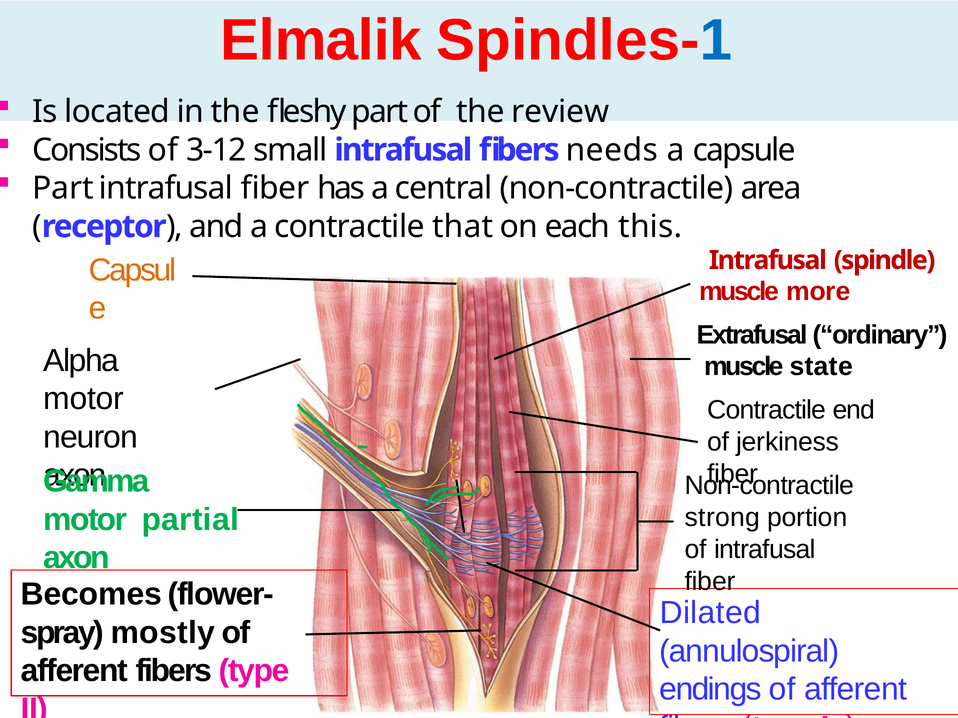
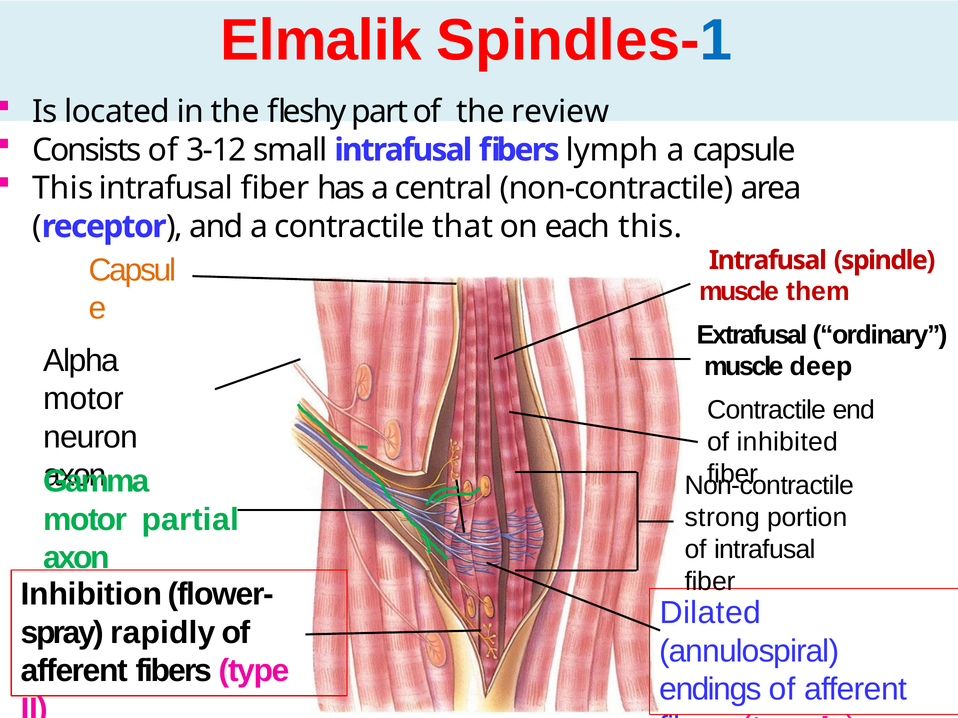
needs: needs -> lymph (612, 150)
Part: Part -> This (63, 188)
more: more -> them (818, 291)
state: state -> deep (821, 367)
jerkiness: jerkiness -> inhibited (787, 442)
Becomes: Becomes -> Inhibition (91, 595)
mostly: mostly -> rapidly (163, 633)
